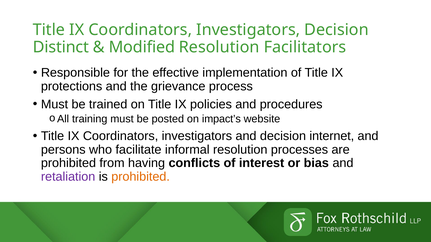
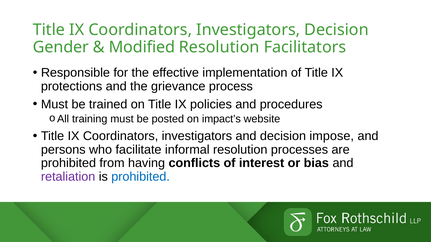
Distinct: Distinct -> Gender (61, 47)
internet: internet -> impose (332, 136)
prohibited colour: orange -> blue (141, 177)
